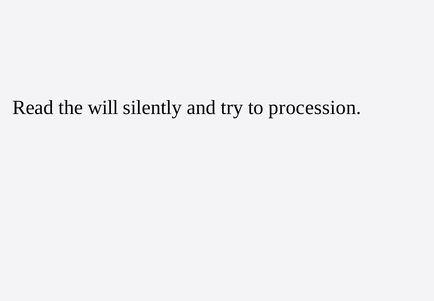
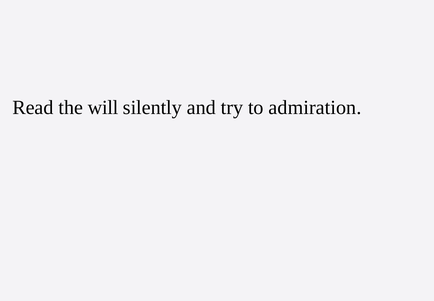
procession: procession -> admiration (315, 108)
